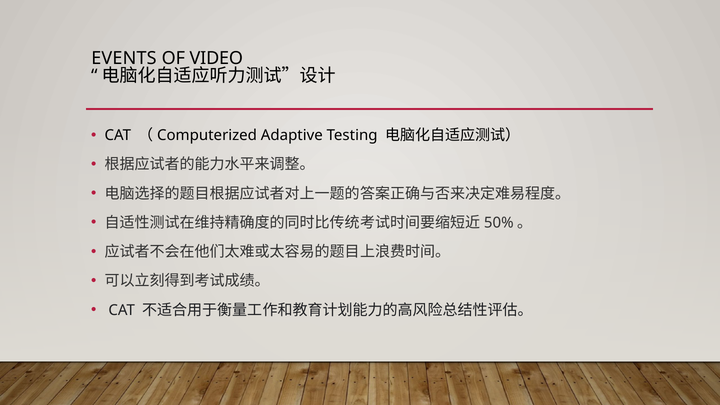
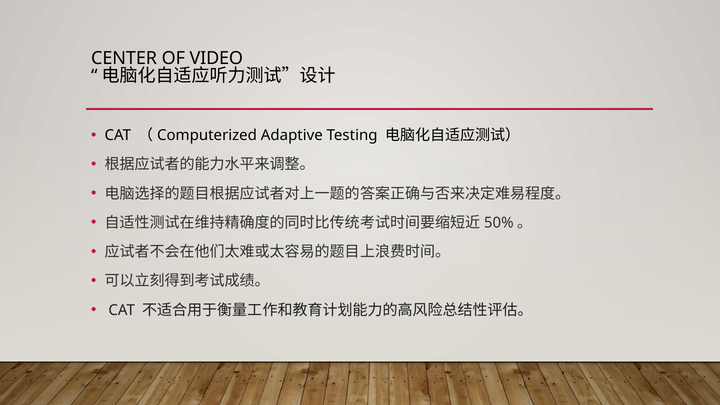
EVENTS: EVENTS -> CENTER (124, 58)
